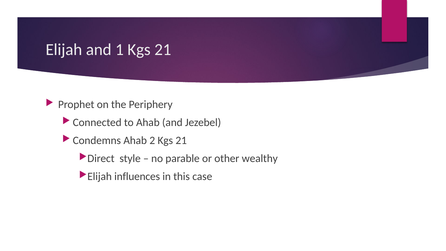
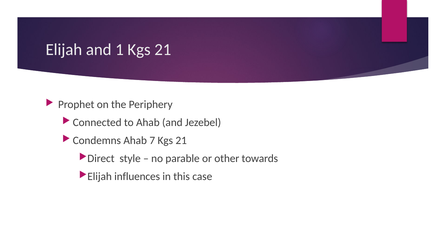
2: 2 -> 7 (152, 140)
wealthy: wealthy -> towards (260, 158)
